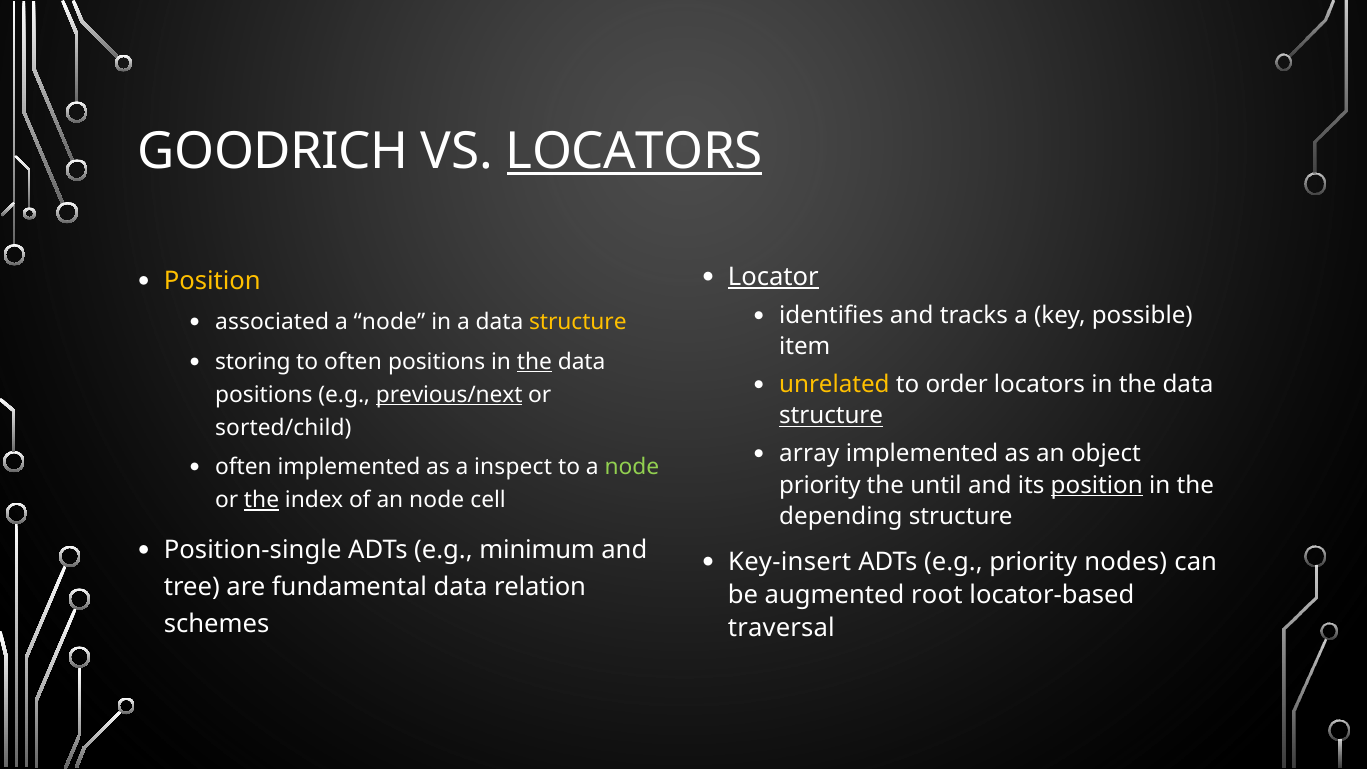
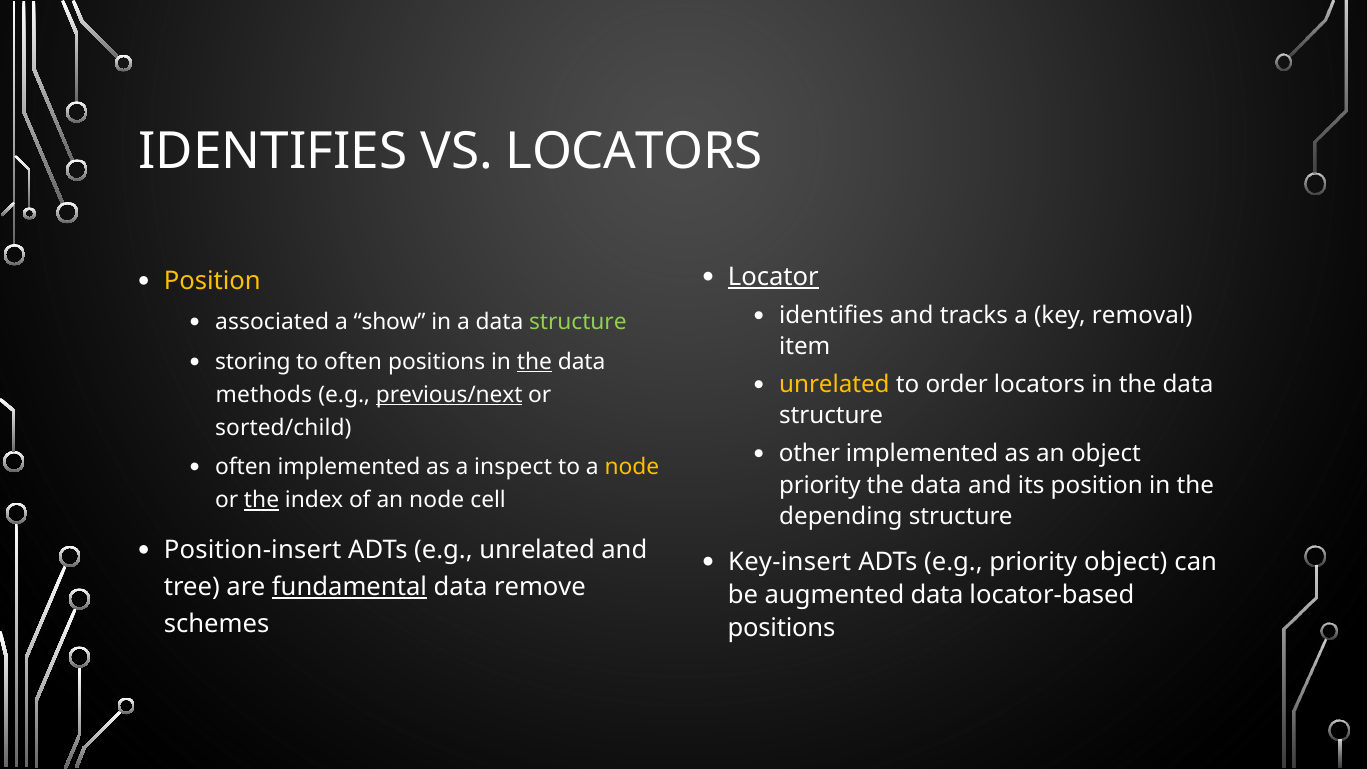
GOODRICH: GOODRICH -> IDENTIFIES (273, 152)
LOCATORS underline: present -> none (634, 152)
possible: possible -> removal (1142, 315)
node: node -> show (390, 322)
structure colour: yellow -> light green (578, 322)
positions: positions -> methods (264, 395)
structure underline: present -> none (831, 416)
array: array -> other (809, 454)
node colour: light green -> yellow (632, 467)
until: until -> data (936, 485)
position underline: present -> none (1097, 485)
Position-single: Position-single -> Position-insert (253, 550)
e.g minimum: minimum -> unrelated (537, 550)
priority nodes: nodes -> object (1126, 562)
fundamental underline: none -> present (349, 587)
relation: relation -> remove (540, 587)
augmented root: root -> data (937, 595)
traversal: traversal -> positions (781, 628)
